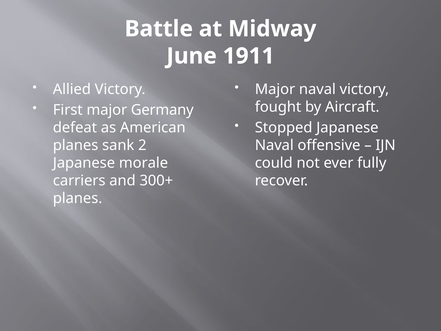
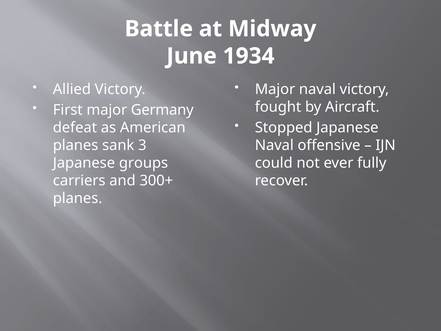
1911: 1911 -> 1934 (249, 56)
2: 2 -> 3 (142, 145)
morale: morale -> groups (144, 163)
